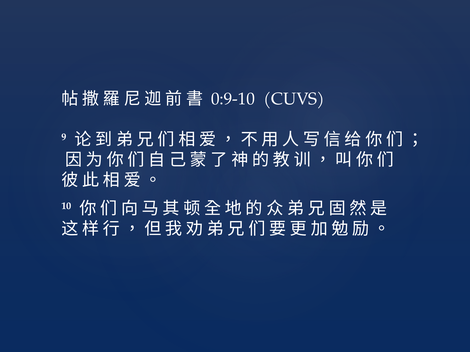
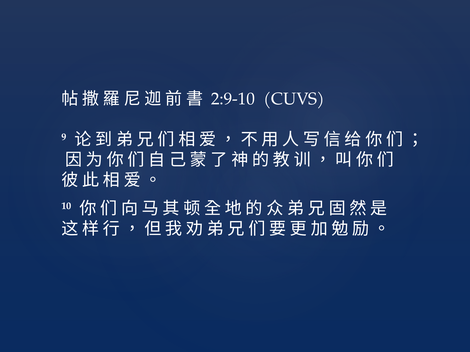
0:9-10: 0:9-10 -> 2:9-10 (233, 99)
